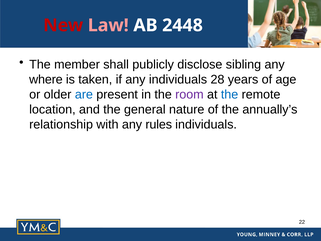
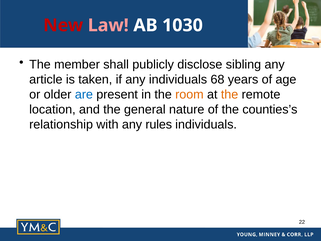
2448: 2448 -> 1030 (182, 25)
where: where -> article (46, 80)
28: 28 -> 68 (217, 80)
room colour: purple -> orange (189, 94)
the colour: blue -> orange (230, 94)
annually’s: annually’s -> counties’s (270, 109)
